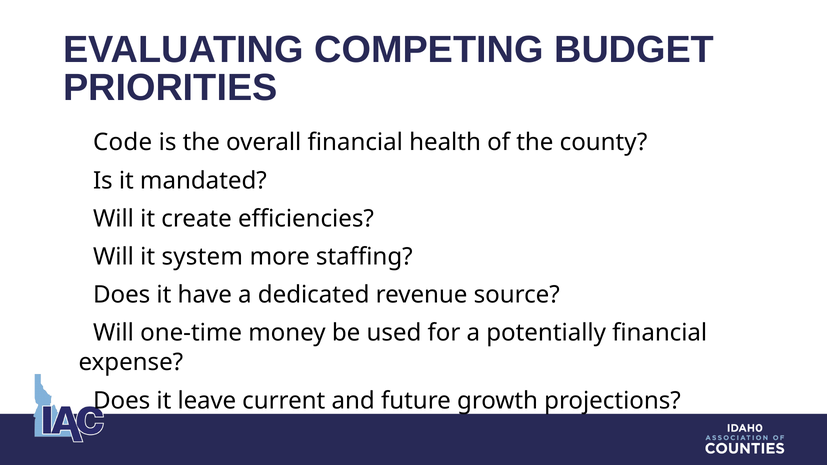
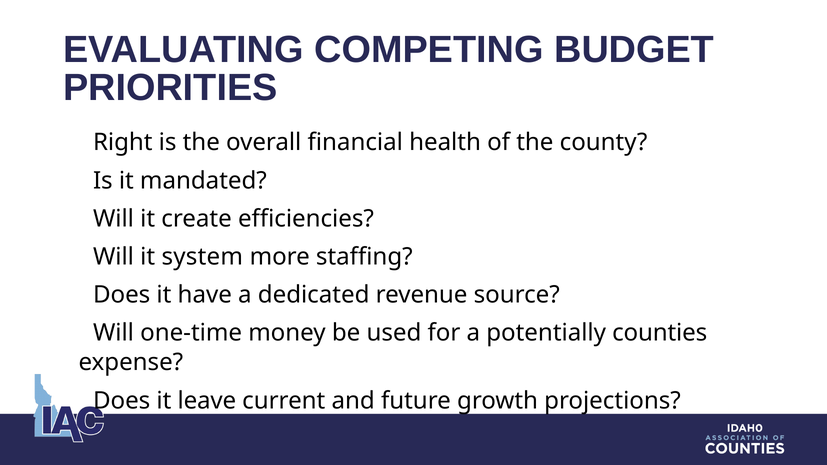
Code: Code -> Right (123, 143)
potentially financial: financial -> counties (660, 333)
